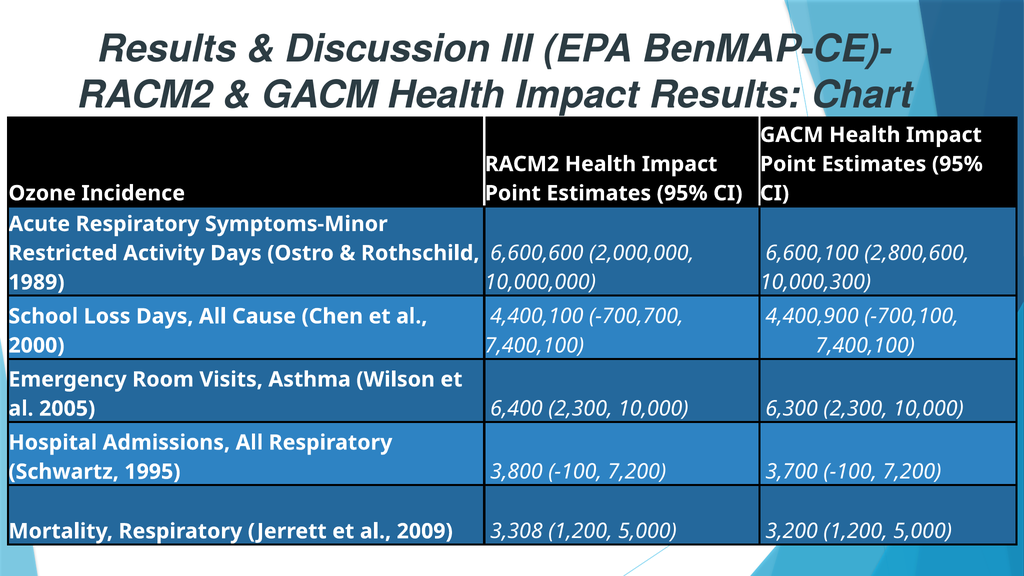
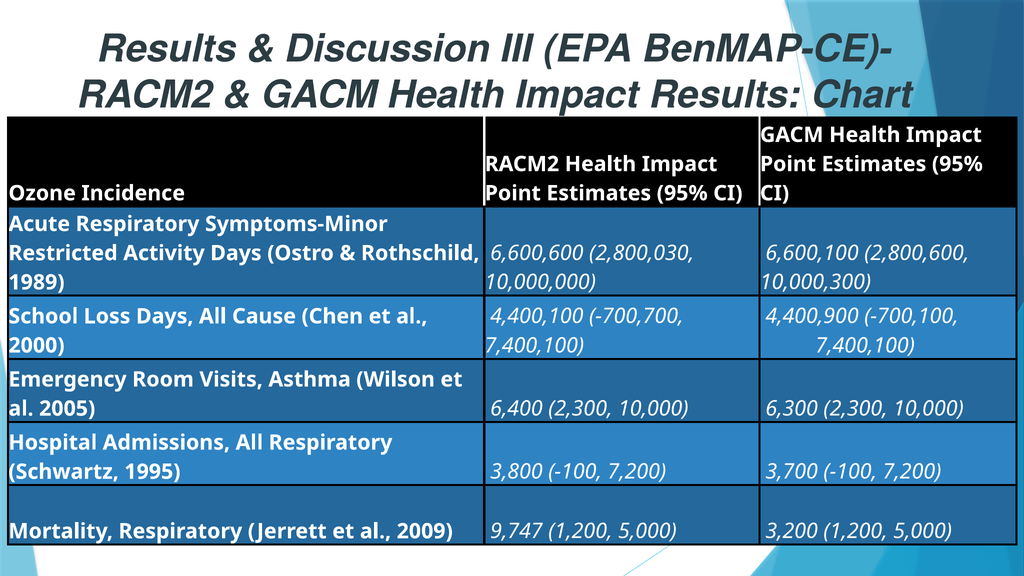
2,000,000: 2,000,000 -> 2,800,030 (642, 253)
3,308: 3,308 -> 9,747 (516, 531)
